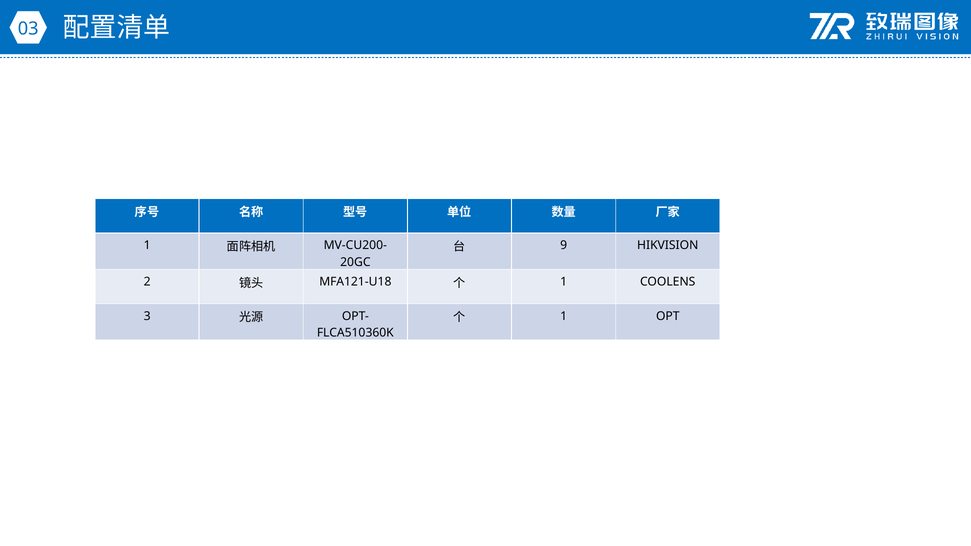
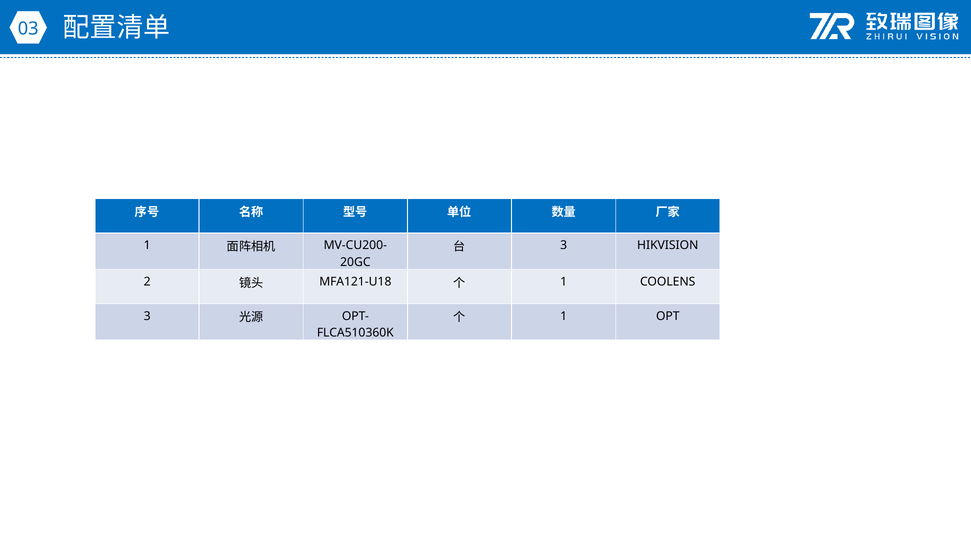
9: 9 -> 3 (564, 246)
